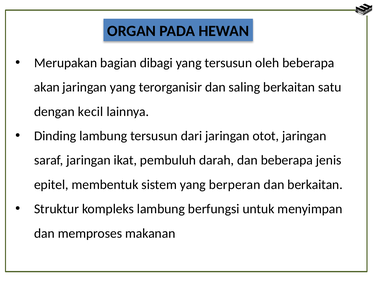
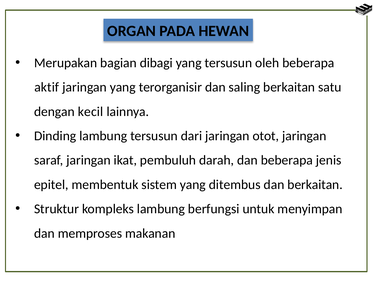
akan: akan -> aktif (47, 87)
berperan: berperan -> ditembus (235, 184)
